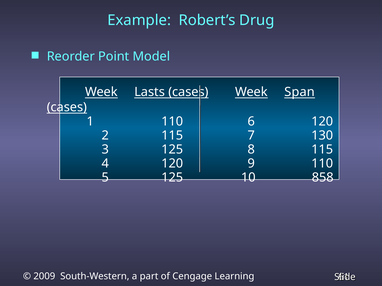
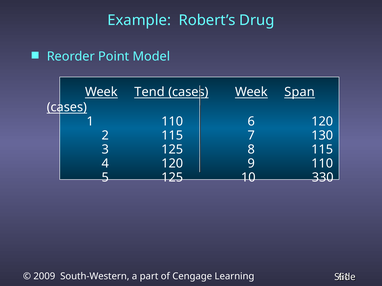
Lasts: Lasts -> Tend (150, 92)
858: 858 -> 330 (323, 178)
